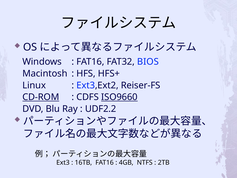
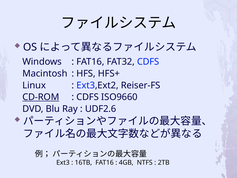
FAT32 BIOS: BIOS -> CDFS (148, 62)
ISO9660 underline: present -> none (119, 97)
UDF2.2: UDF2.2 -> UDF2.6 (101, 109)
